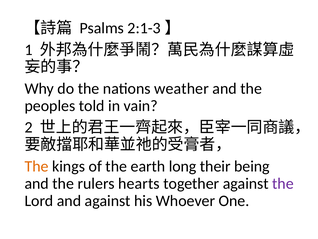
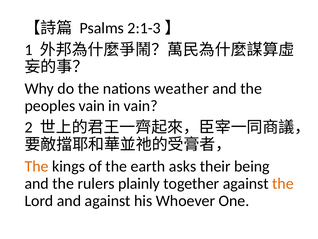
peoples told: told -> vain (92, 106)
long: long -> asks (183, 166)
hearts: hearts -> plainly (139, 183)
the colour: purple -> orange (283, 183)
